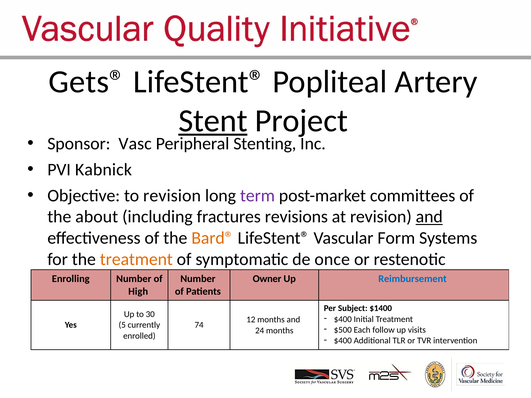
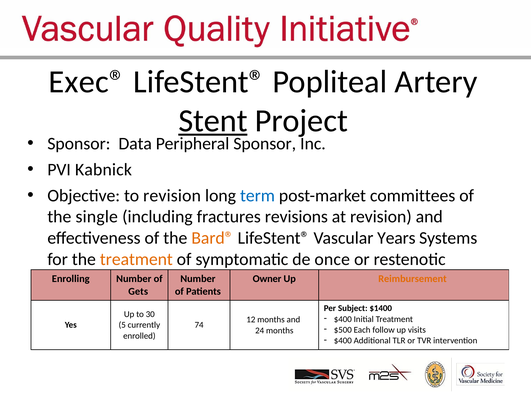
Gets®: Gets® -> Exec® (87, 82)
Vasc: Vasc -> Data (135, 144)
Peripheral Stenting: Stenting -> Sponsor (265, 144)
term colour: purple -> blue (257, 196)
about: about -> single (97, 217)
and underline: present -> none (429, 217)
Form: Form -> Years (396, 238)
Reimbursement colour: blue -> orange (413, 279)
High: High -> Gets (138, 292)
